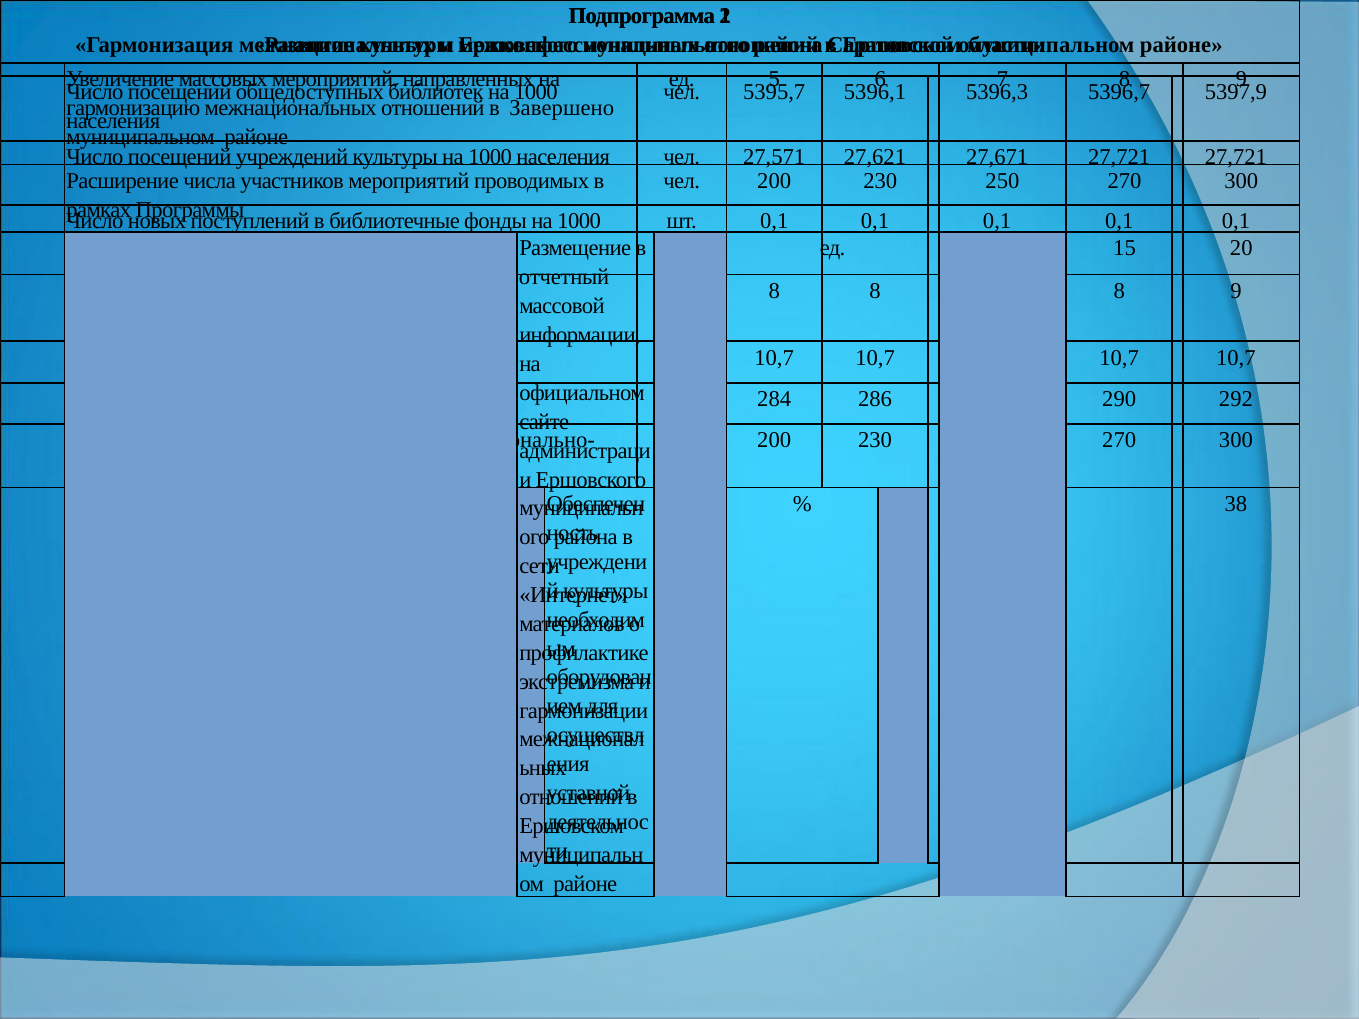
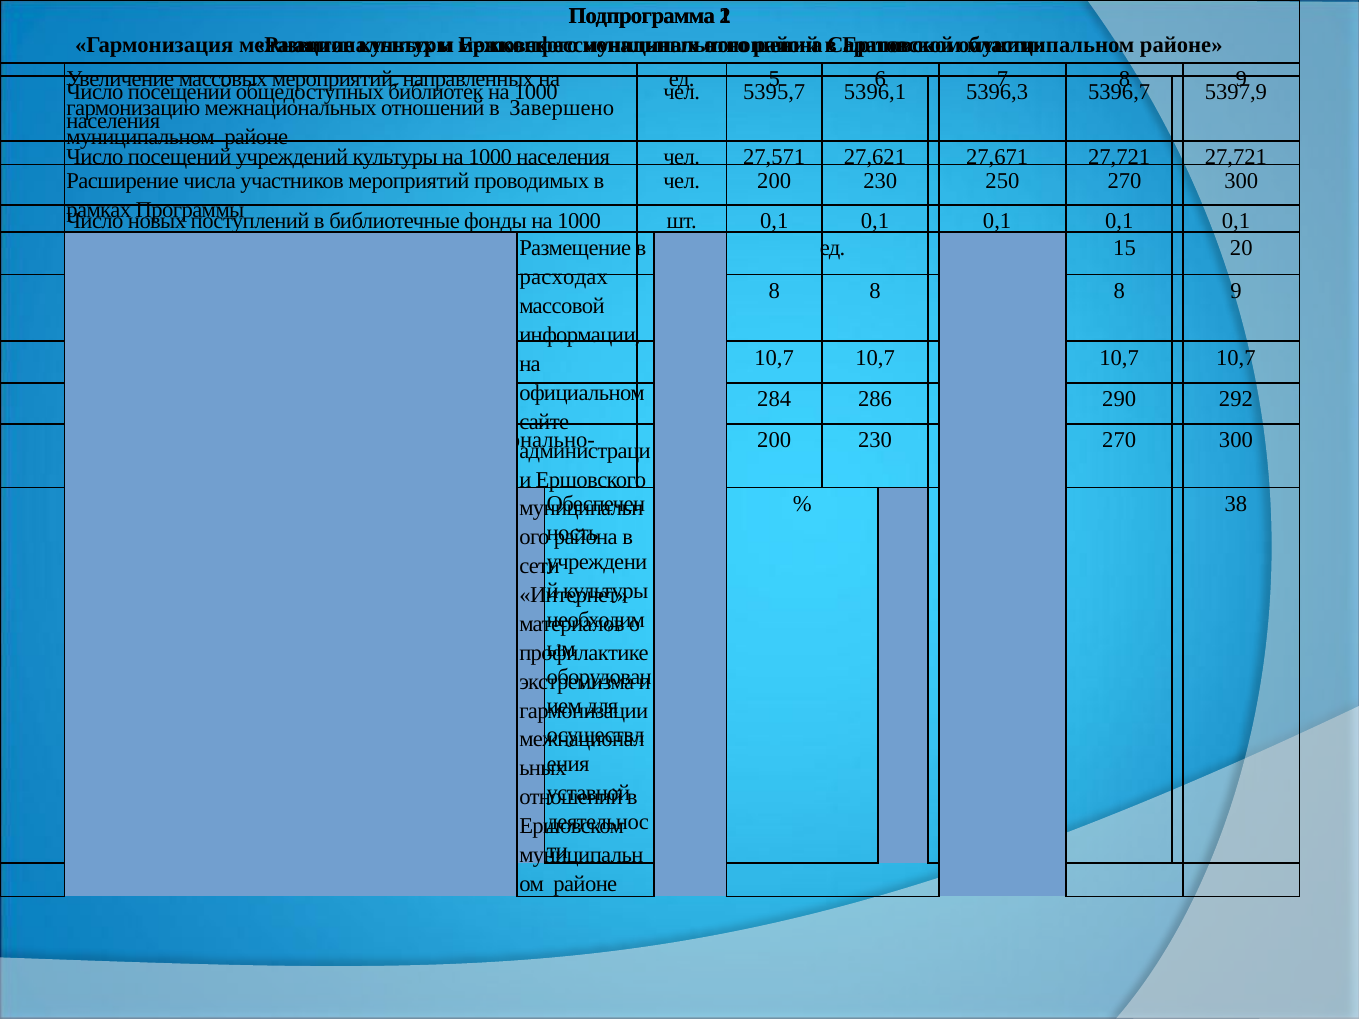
отчетный: отчетный -> расходах (564, 277)
